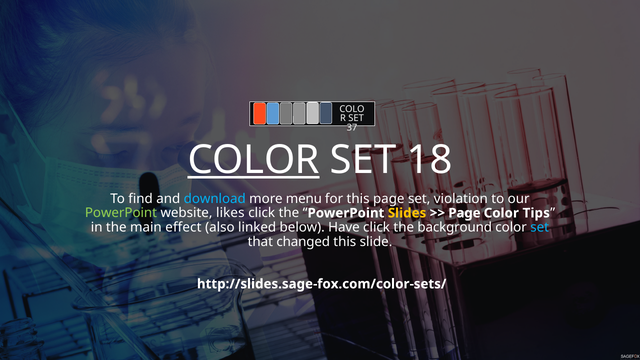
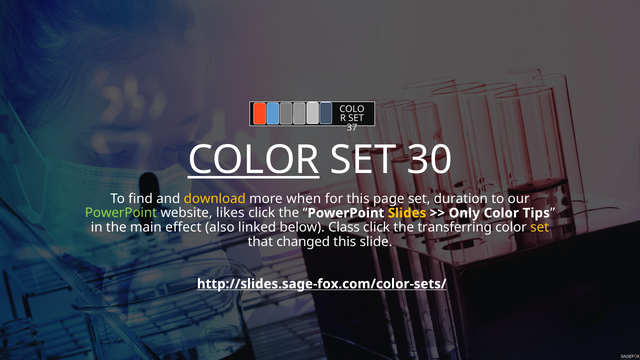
18: 18 -> 30 (430, 160)
download colour: light blue -> yellow (215, 199)
menu: menu -> when (304, 199)
violation: violation -> duration (461, 199)
Page: Page -> Only (464, 213)
Have: Have -> Class (344, 227)
background: background -> transferring (455, 227)
set colour: light blue -> yellow (540, 227)
http://slides.sage-fox.com/color-sets/ underline: none -> present (322, 284)
